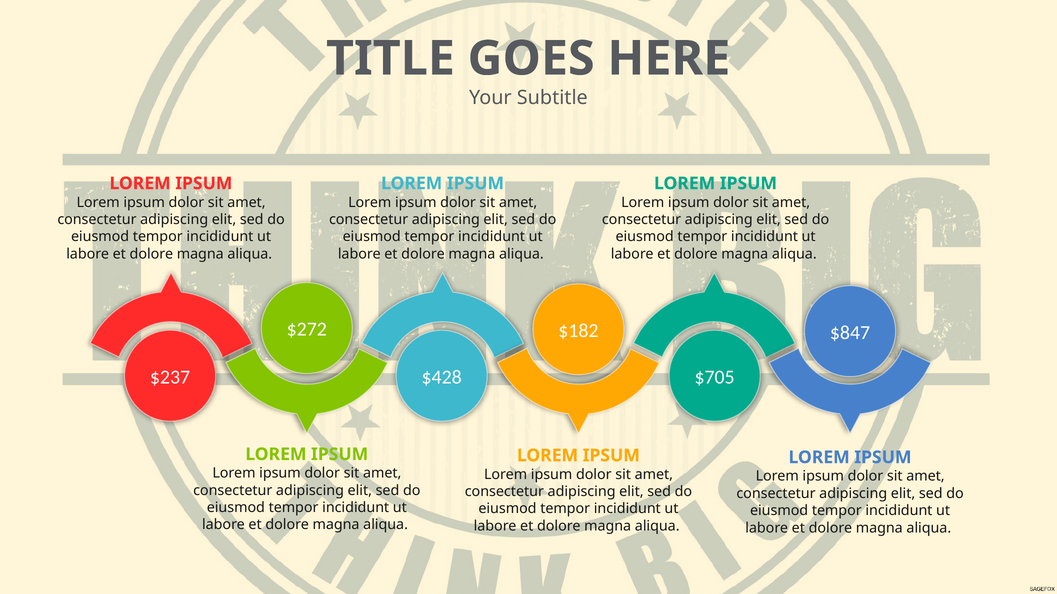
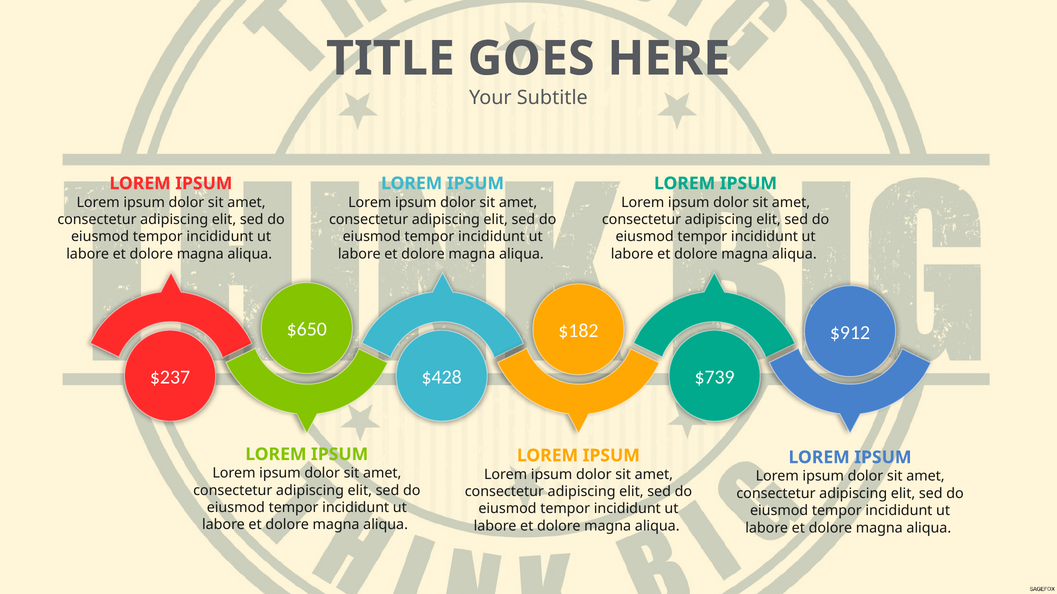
$272: $272 -> $650 (307, 330)
$847: $847 -> $912 (850, 333)
$705: $705 -> $739 (715, 377)
